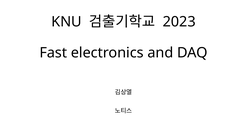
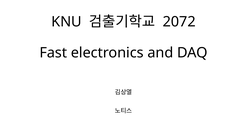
2023: 2023 -> 2072 (179, 22)
